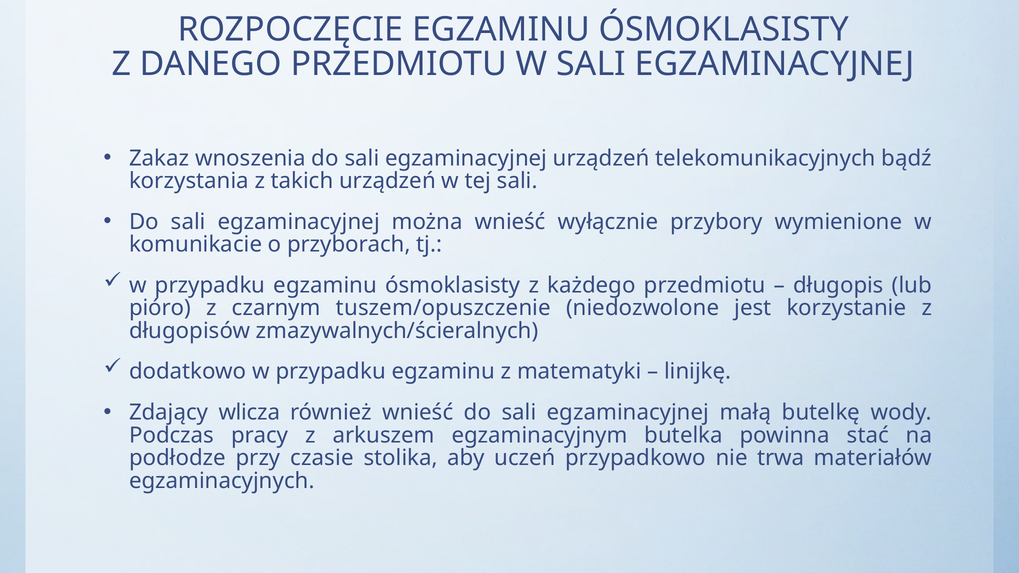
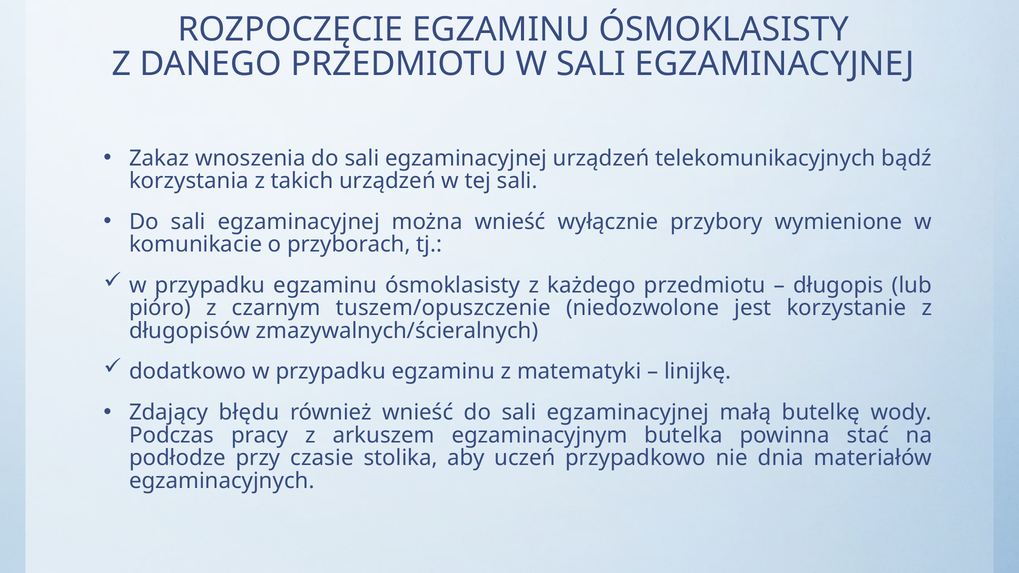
wlicza: wlicza -> błędu (249, 413)
trwa: trwa -> dnia (781, 458)
